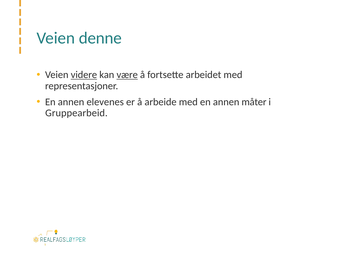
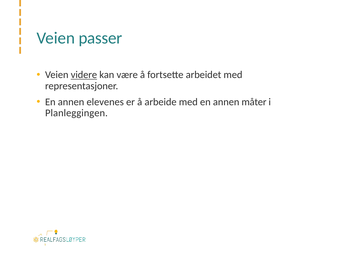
denne: denne -> passer (100, 38)
være underline: present -> none (127, 75)
Gruppearbeid: Gruppearbeid -> Planleggingen (76, 113)
